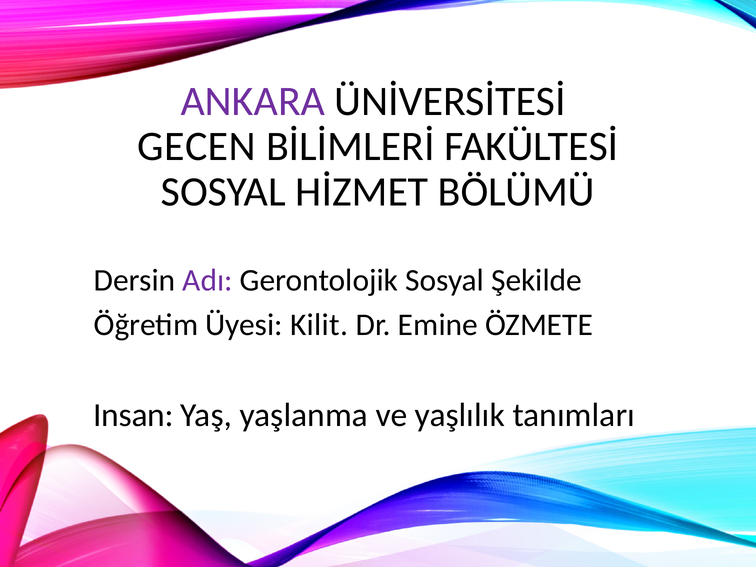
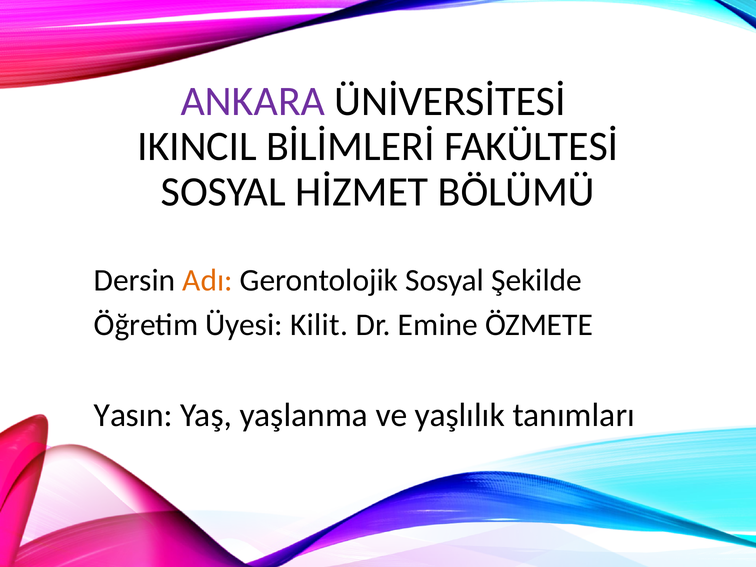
GECEN: GECEN -> IKINCIL (197, 147)
Adı colour: purple -> orange (208, 280)
Insan: Insan -> Yasın (133, 415)
